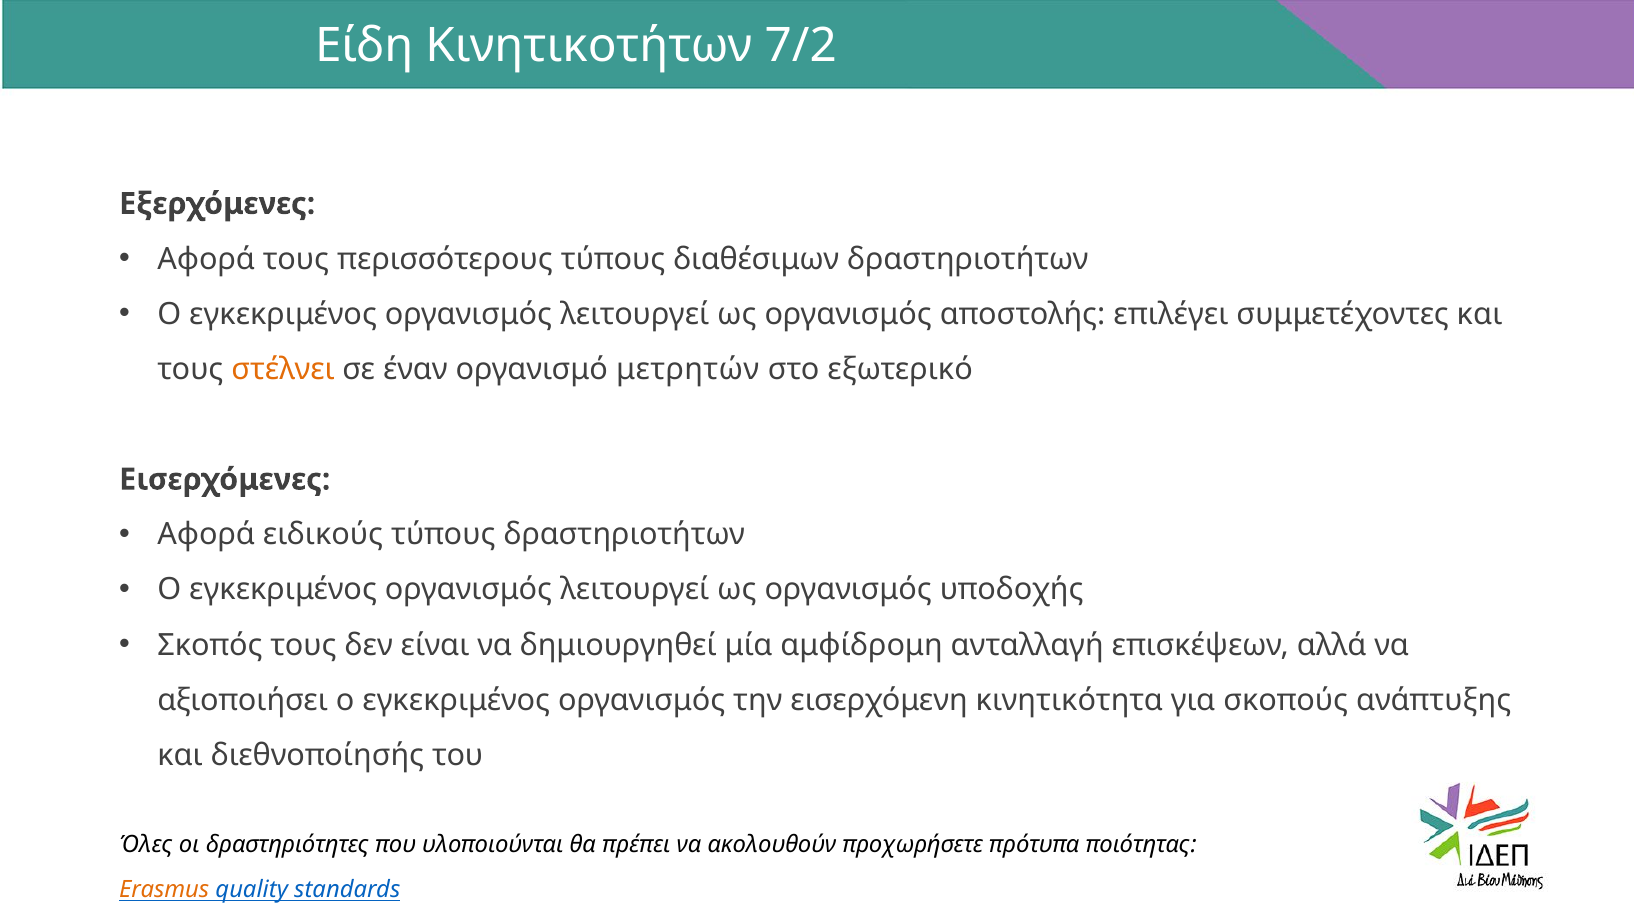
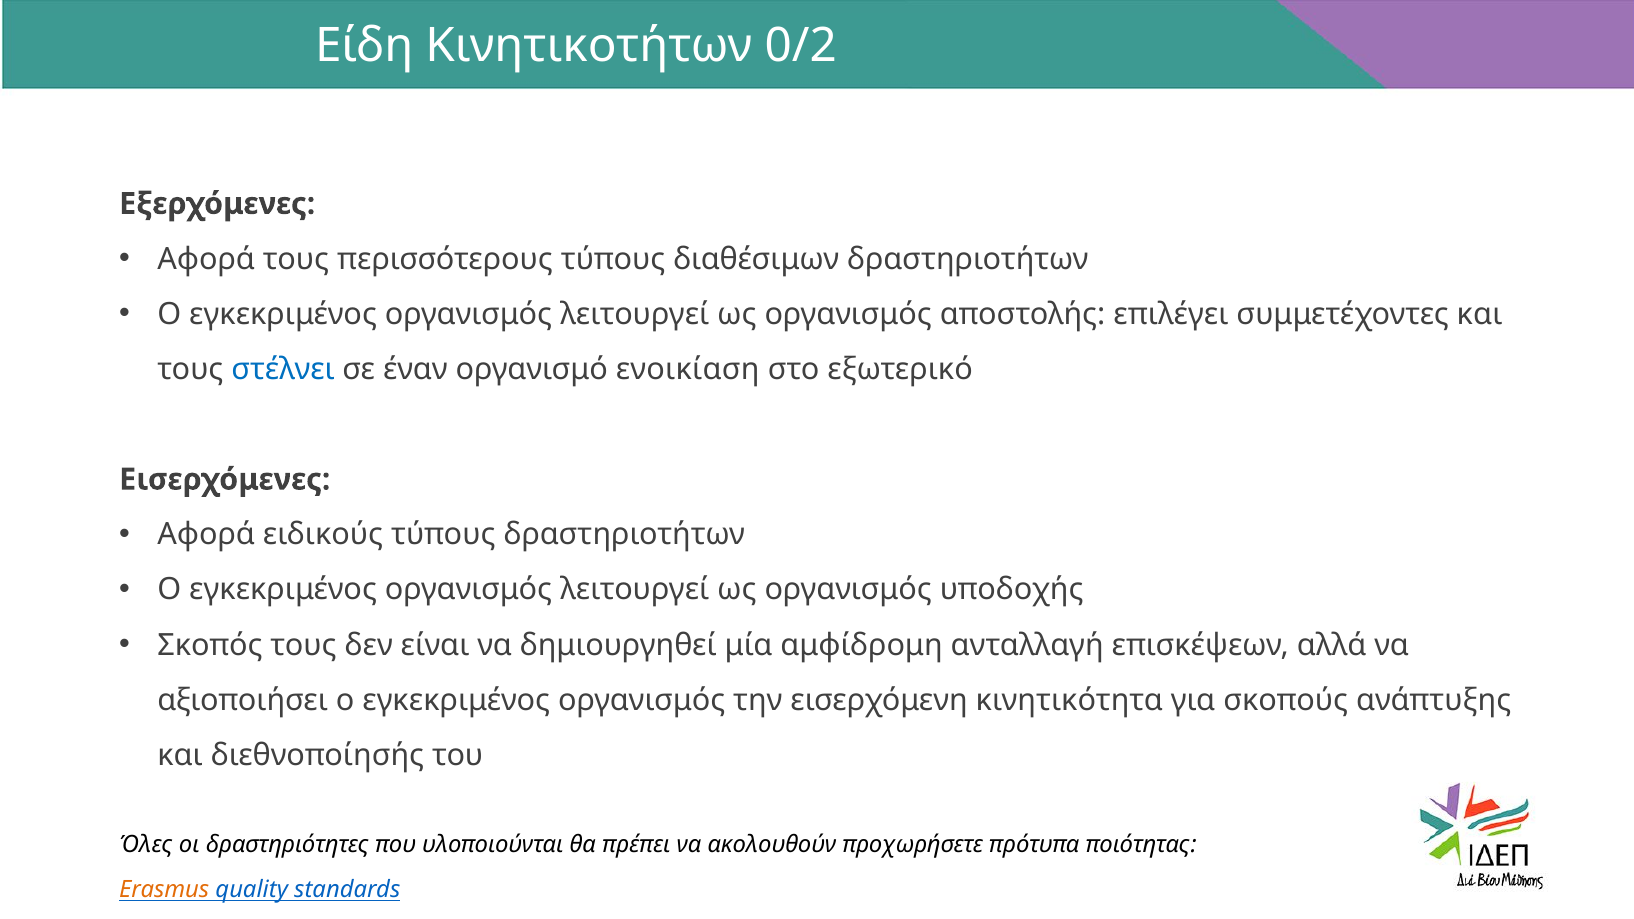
7/2: 7/2 -> 0/2 (801, 46)
στέλνει colour: orange -> blue (283, 369)
μετρητών: μετρητών -> ενοικίαση (688, 369)
